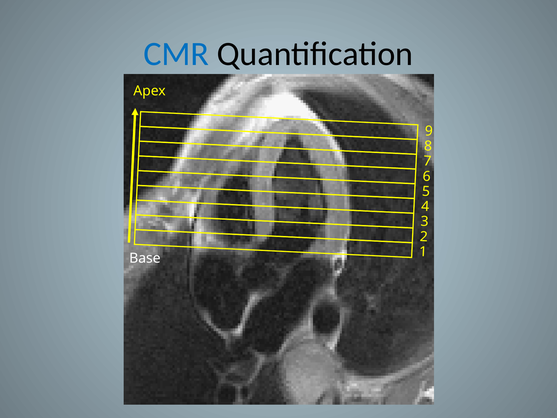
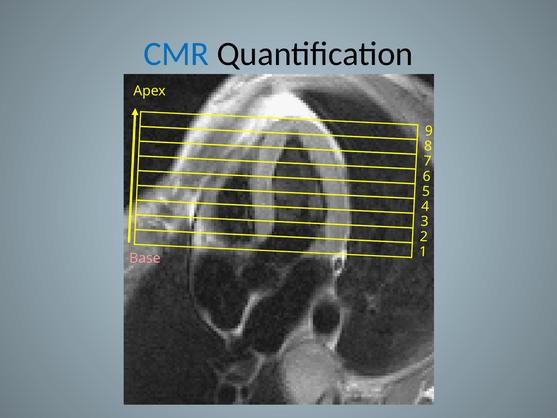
Base colour: white -> pink (145, 258)
